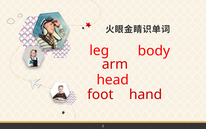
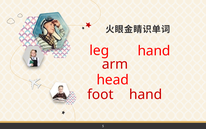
body: body -> hand (154, 51)
